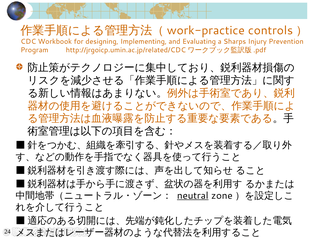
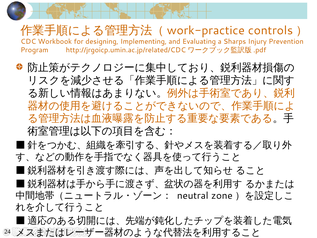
neutral underline: present -> none (193, 195)
